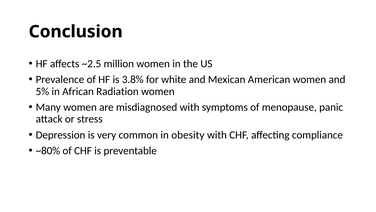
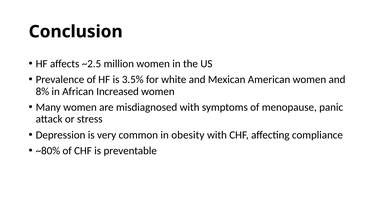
3.8%: 3.8% -> 3.5% (133, 79)
5%: 5% -> 8% (42, 91)
Radiation: Radiation -> Increased (118, 91)
